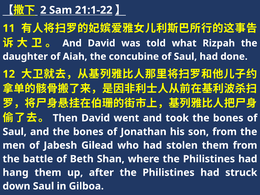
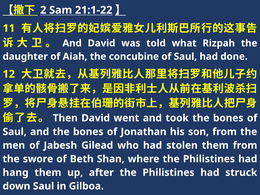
battle: battle -> swore (38, 159)
